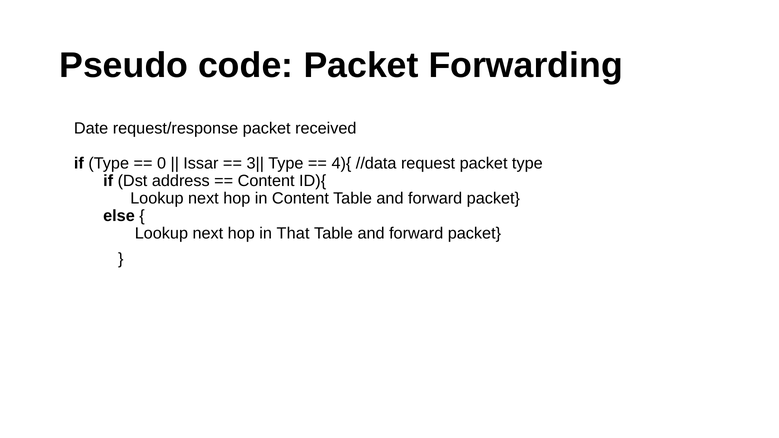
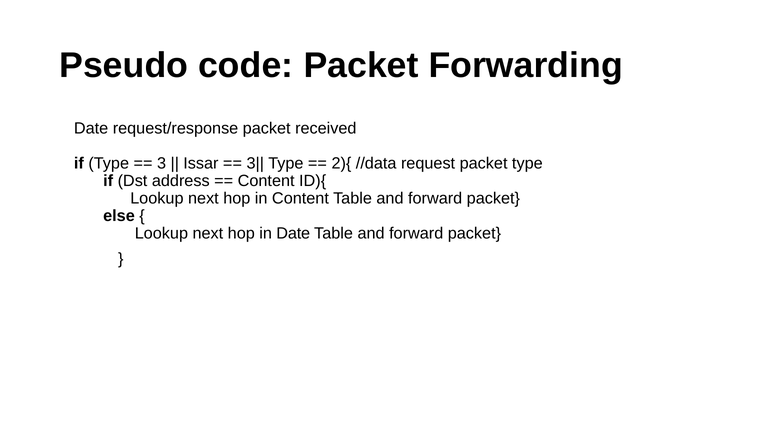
0: 0 -> 3 (162, 163)
4){: 4){ -> 2){ (341, 163)
in That: That -> Date (293, 234)
